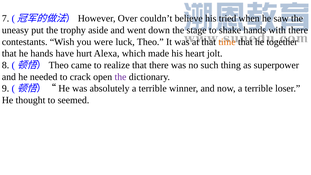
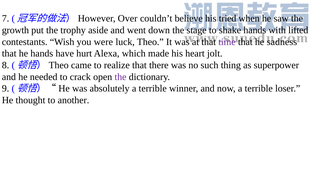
uneasy: uneasy -> growth (15, 30)
with there: there -> lifted (298, 30)
time colour: orange -> purple (227, 42)
together: together -> sadness (282, 42)
seemed: seemed -> another (73, 100)
